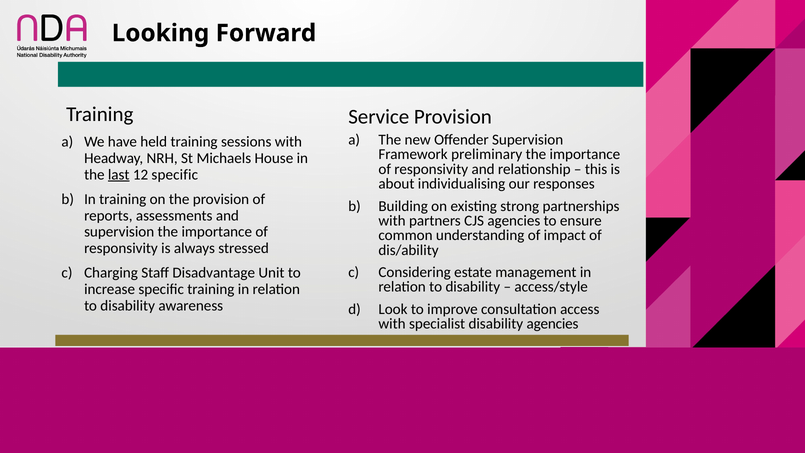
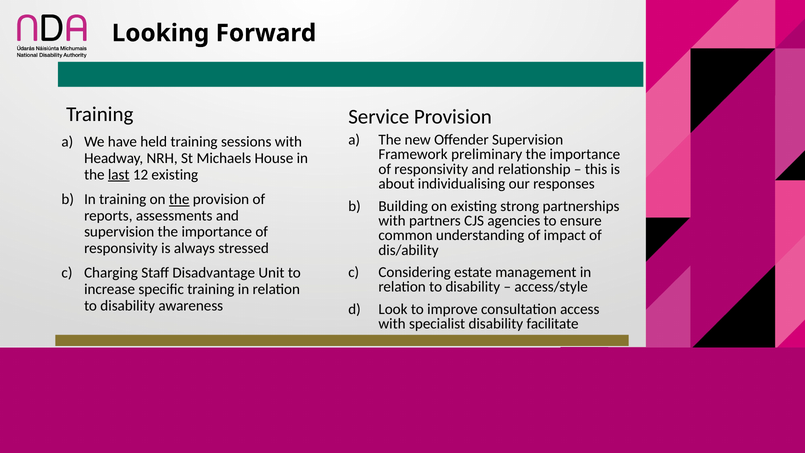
12 specific: specific -> existing (175, 175)
the underline: none -> present (179, 199)
disability agencies: agencies -> facilitate (553, 324)
